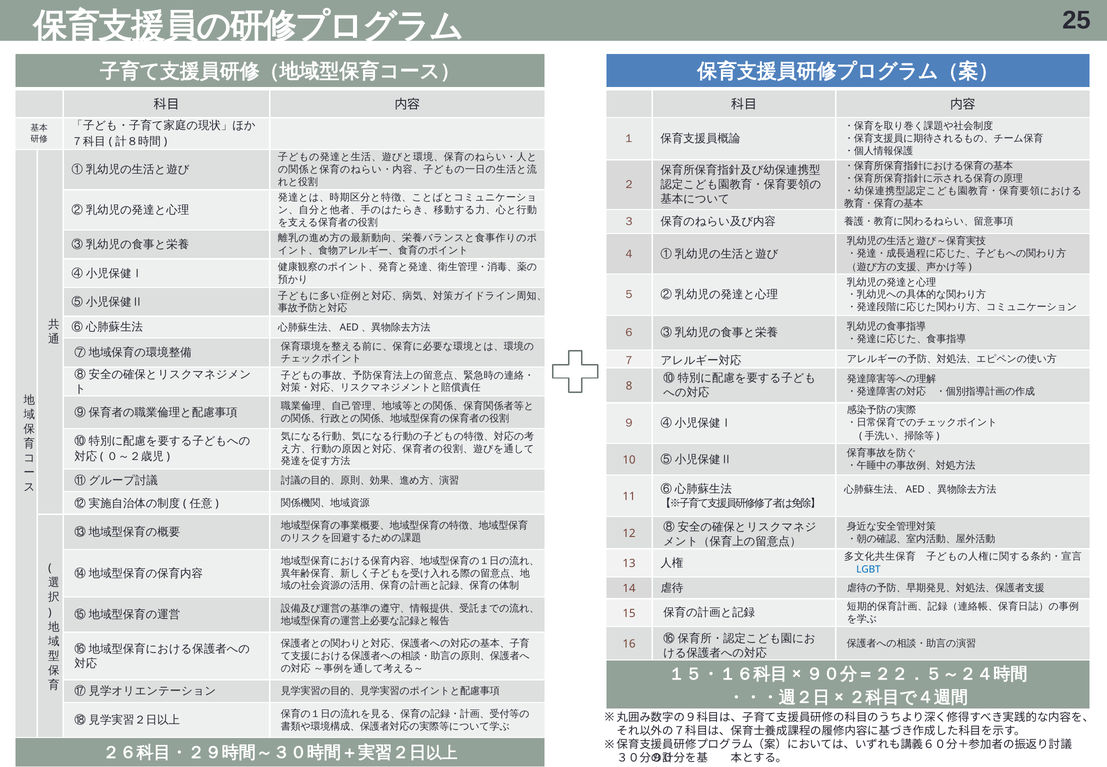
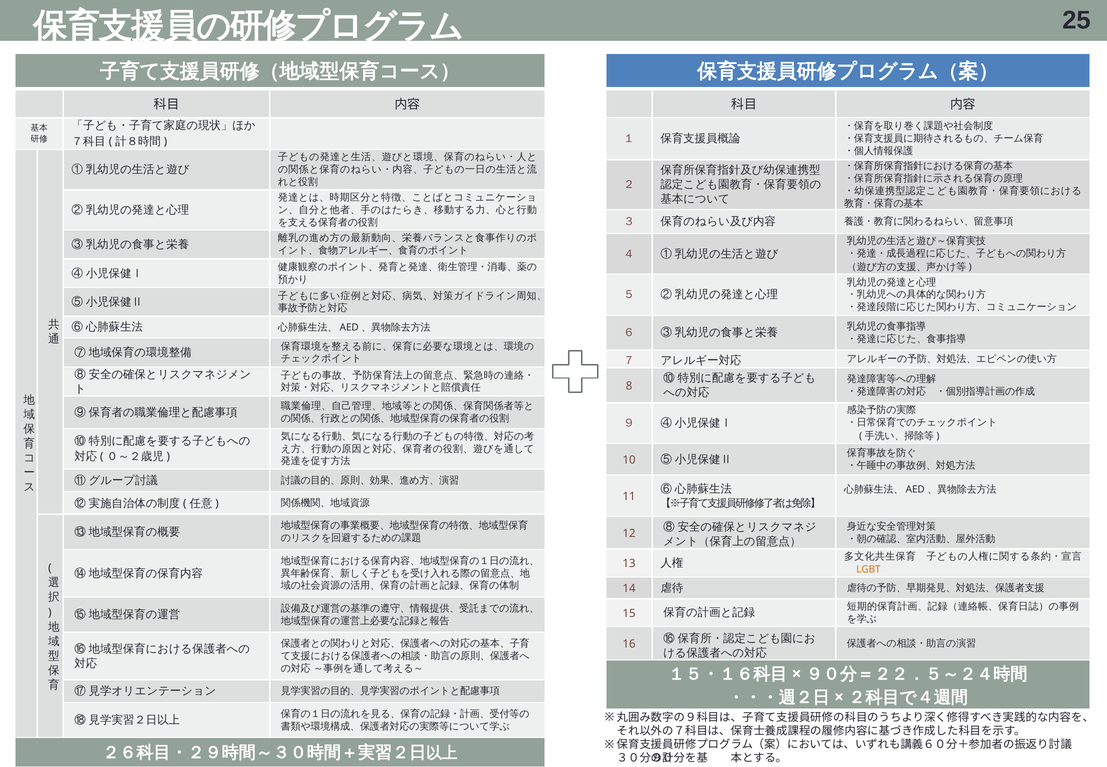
LGBT colour: blue -> orange (868, 569)
